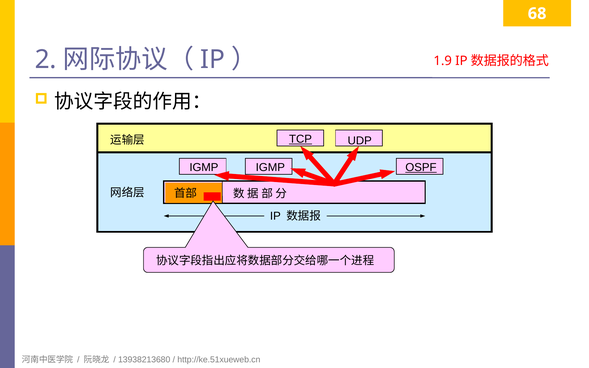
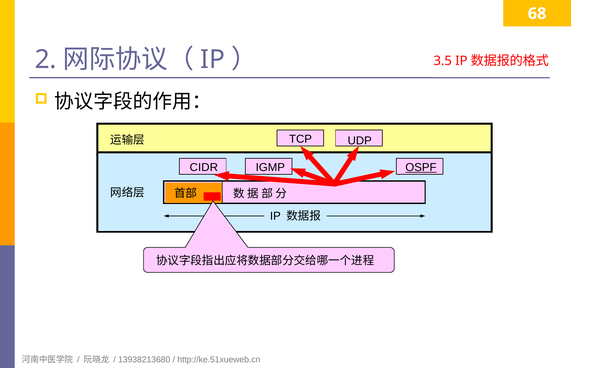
1.9: 1.9 -> 3.5 (443, 61)
TCP underline: present -> none (300, 139)
IGMP: IGMP -> CIDR (204, 167)
